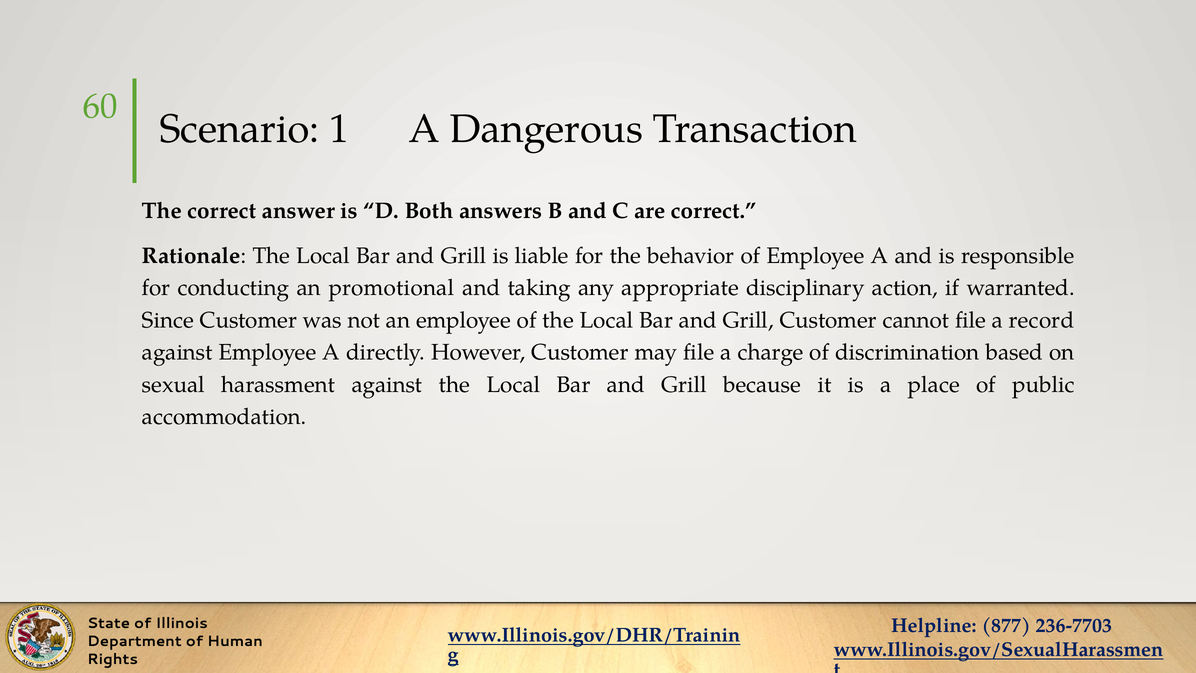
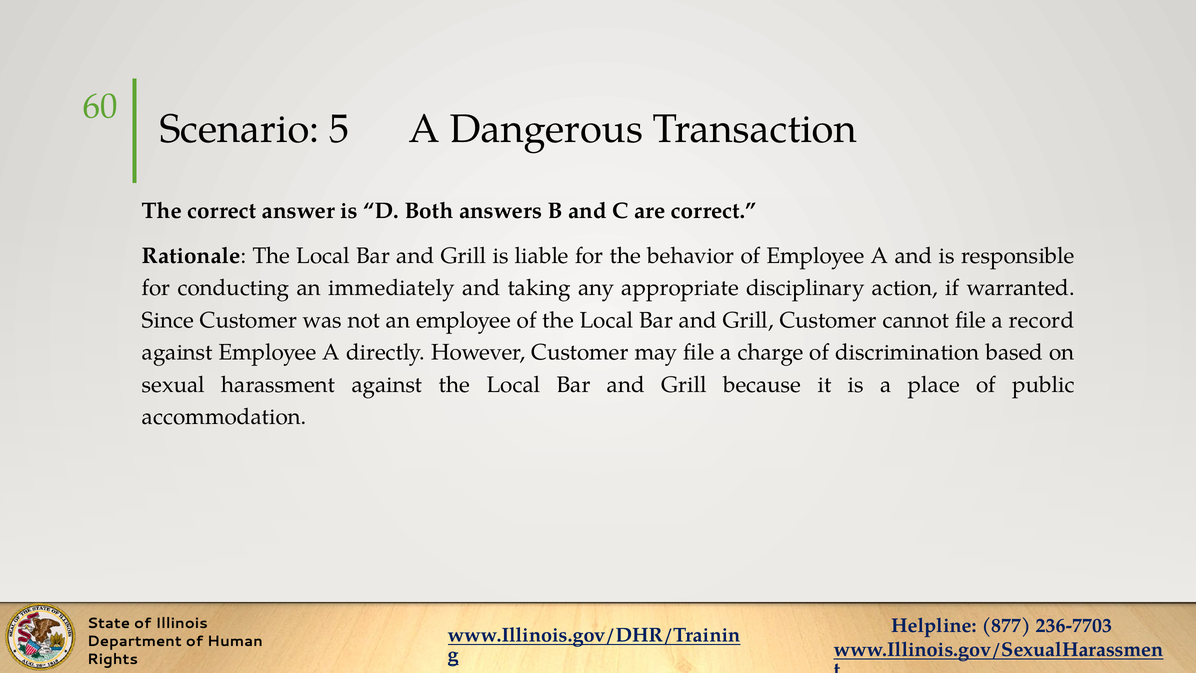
1: 1 -> 5 (339, 129)
promotional: promotional -> immediately (392, 288)
